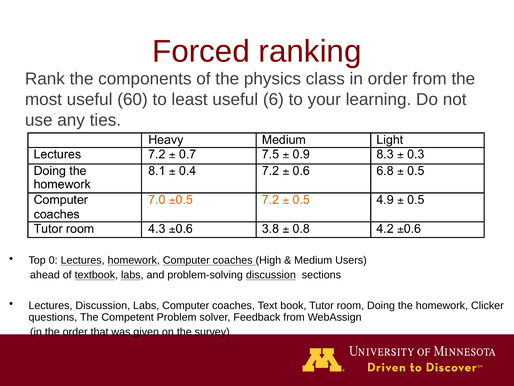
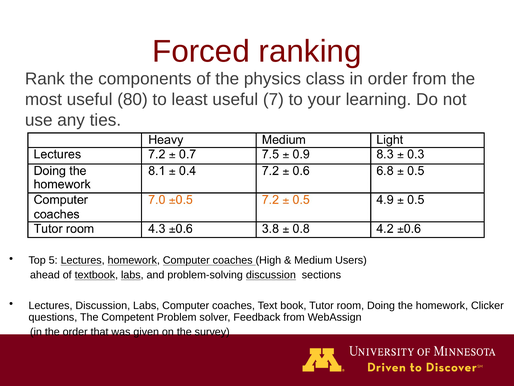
60: 60 -> 80 (132, 99)
6: 6 -> 7 (273, 99)
0: 0 -> 5 (53, 260)
